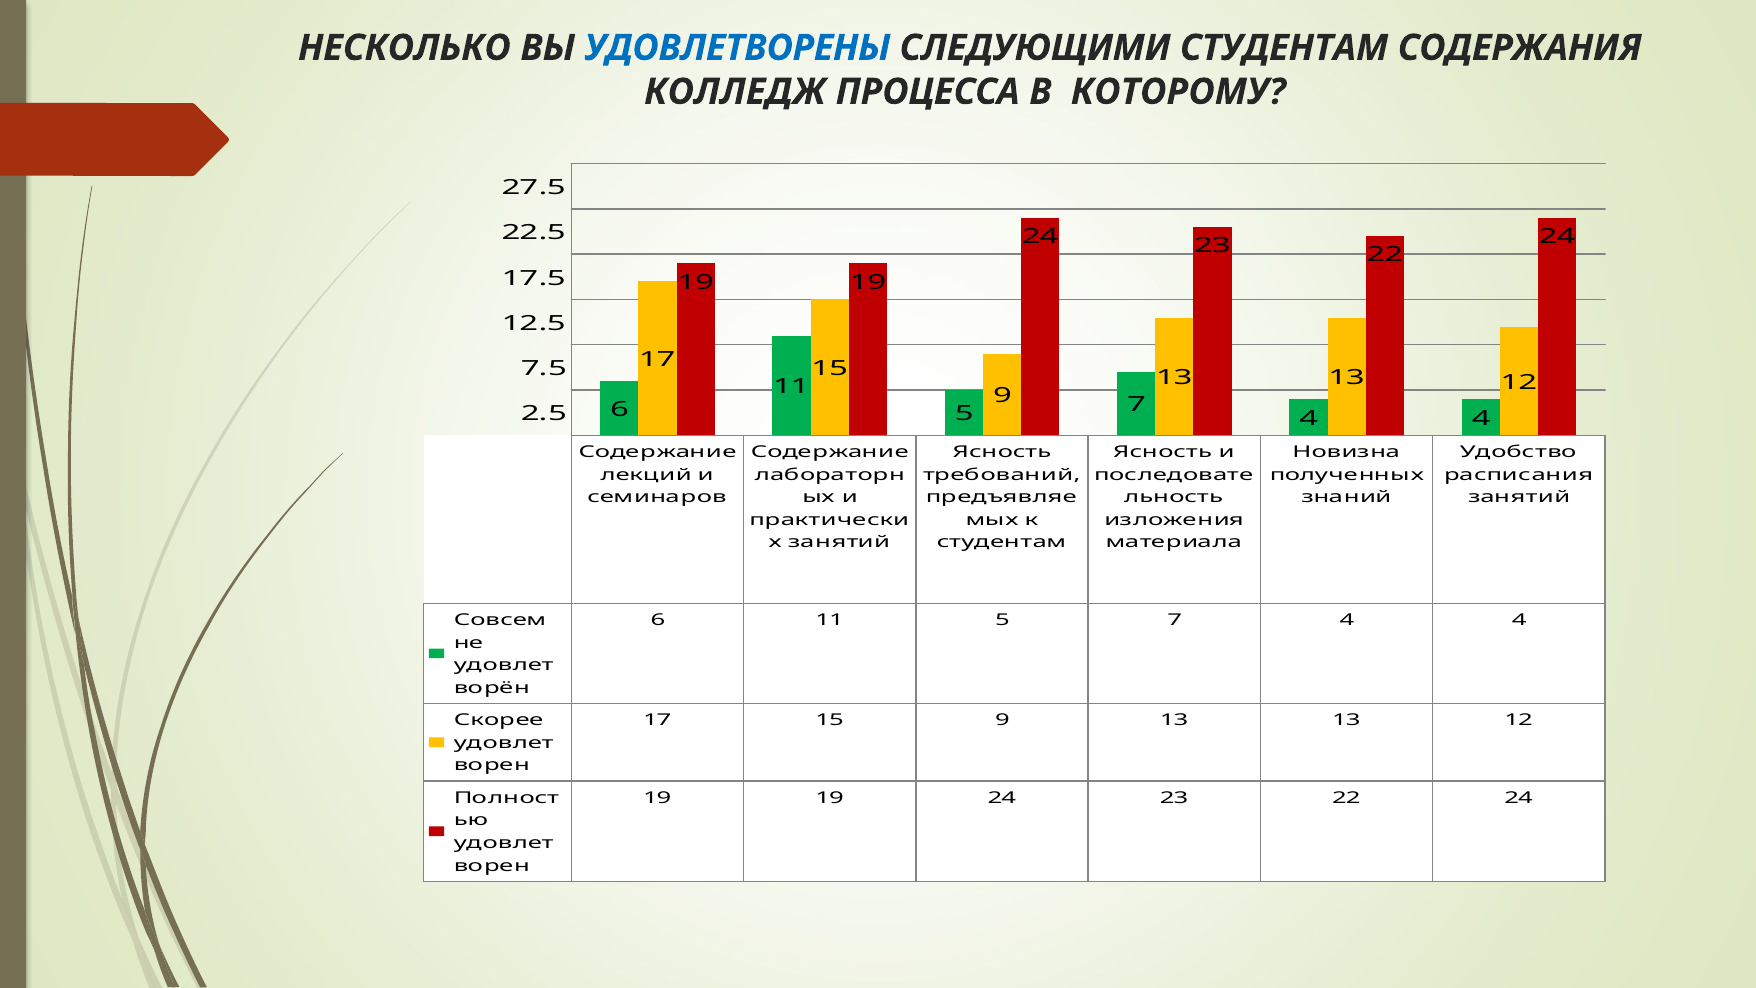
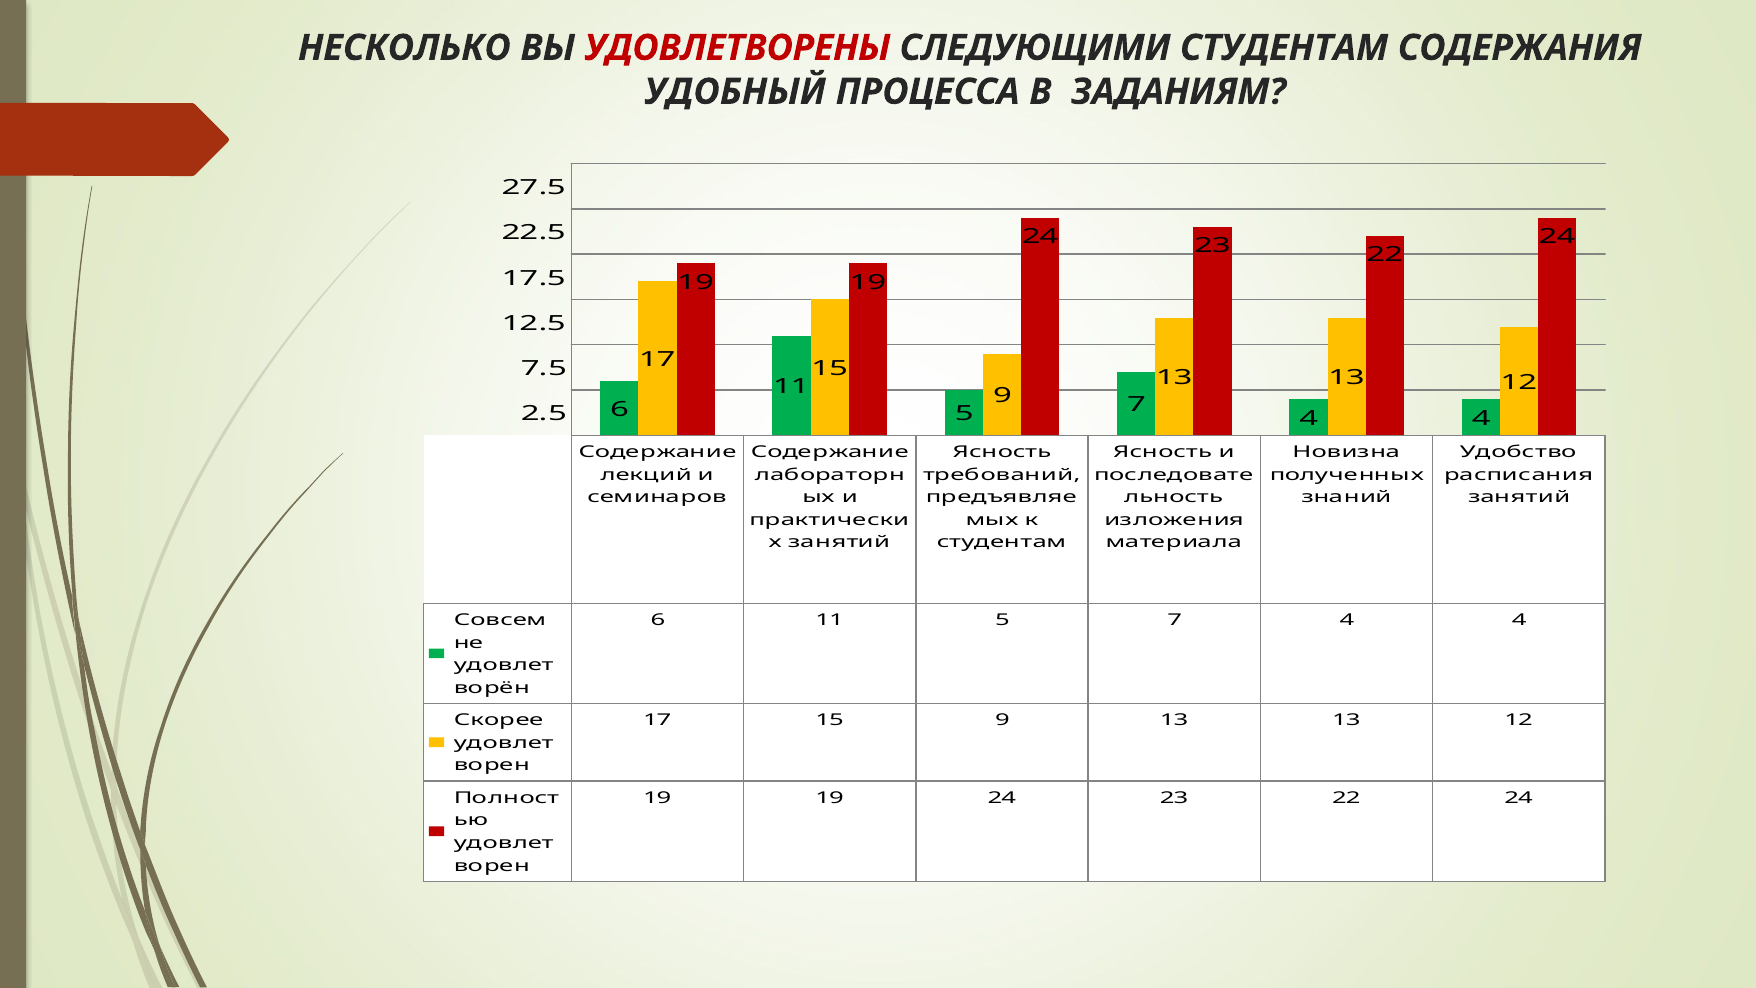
УДОВЛЕТВОРЕНЫ colour: blue -> red (737, 48)
КОЛЛЕДЖ: КОЛЛЕДЖ -> УДОБНЫЙ (735, 92)
КОТОРОМУ: КОТОРОМУ -> ЗАДАНИЯМ (1178, 92)
